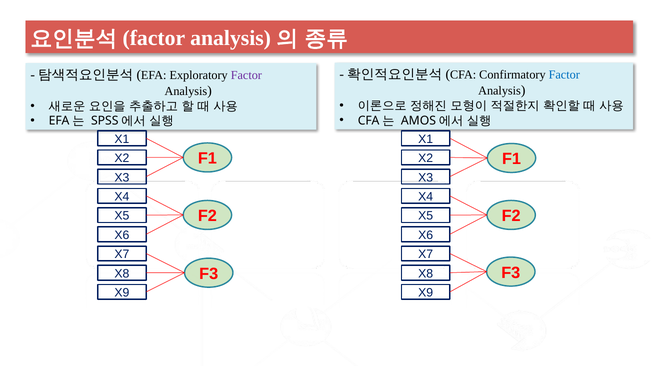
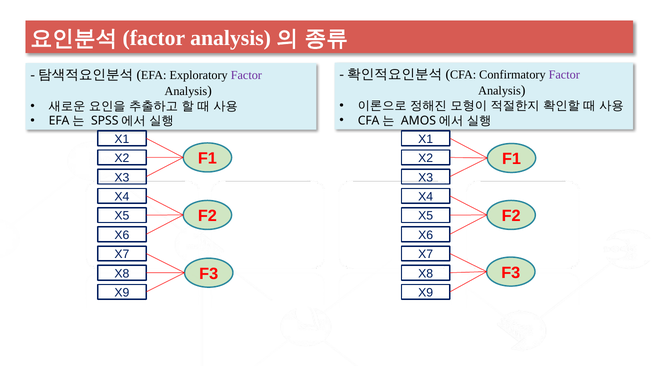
Factor colour: blue -> purple (564, 75)
